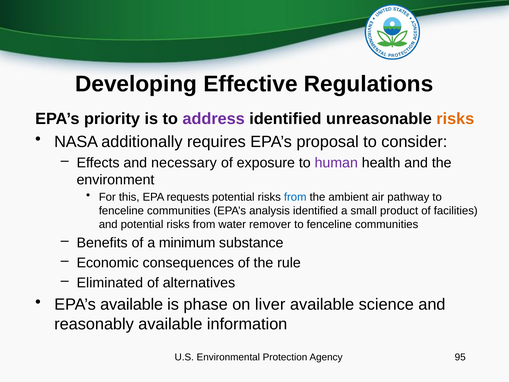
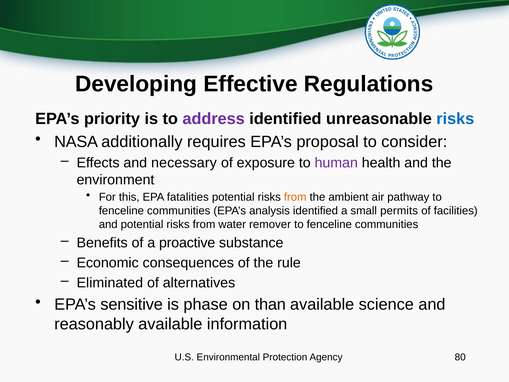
risks colour: orange -> blue (455, 119)
requests: requests -> fatalities (188, 197)
from colour: blue -> orange (295, 197)
product: product -> permits (399, 211)
minimum: minimum -> proactive (187, 243)
EPA’s available: available -> sensitive (132, 304)
liver: liver -> than (270, 304)
95: 95 -> 80 (460, 357)
